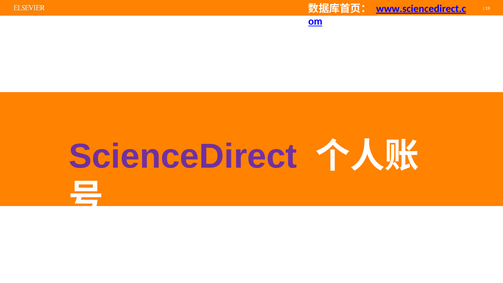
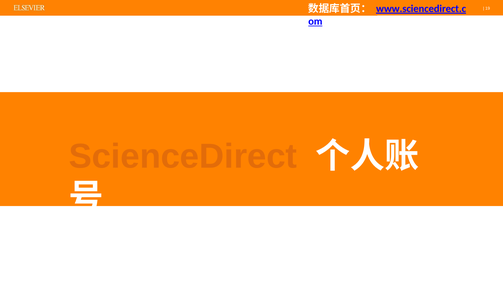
ScienceDirect colour: purple -> orange (183, 156)
